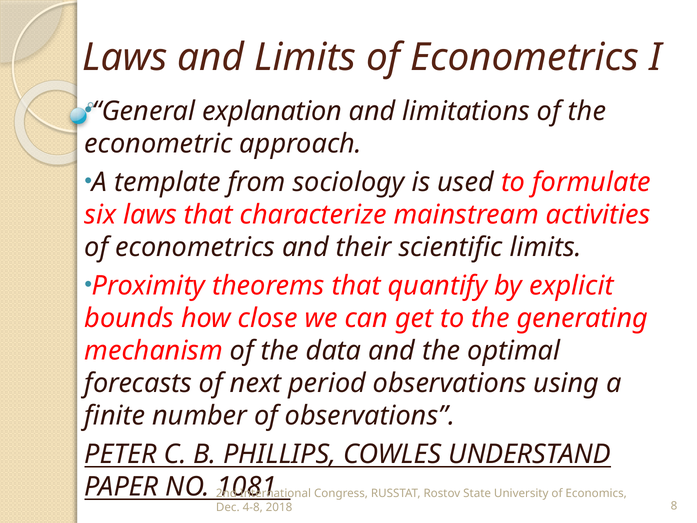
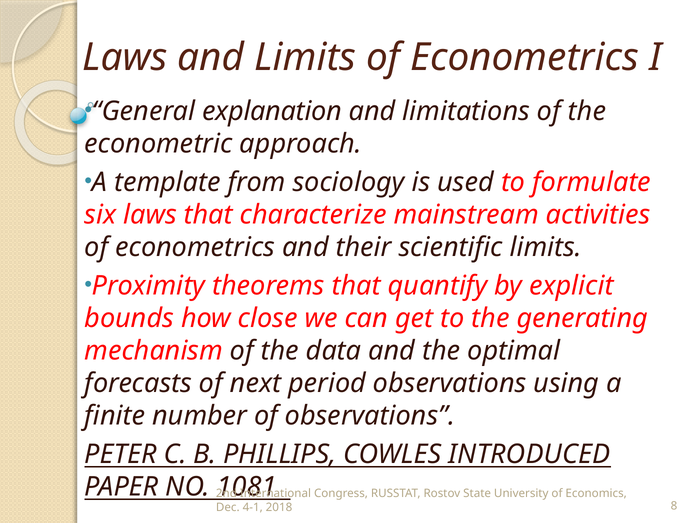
UNDERSTAND: UNDERSTAND -> INTRODUCED (529, 454)
4-8: 4-8 -> 4-1 (253, 507)
